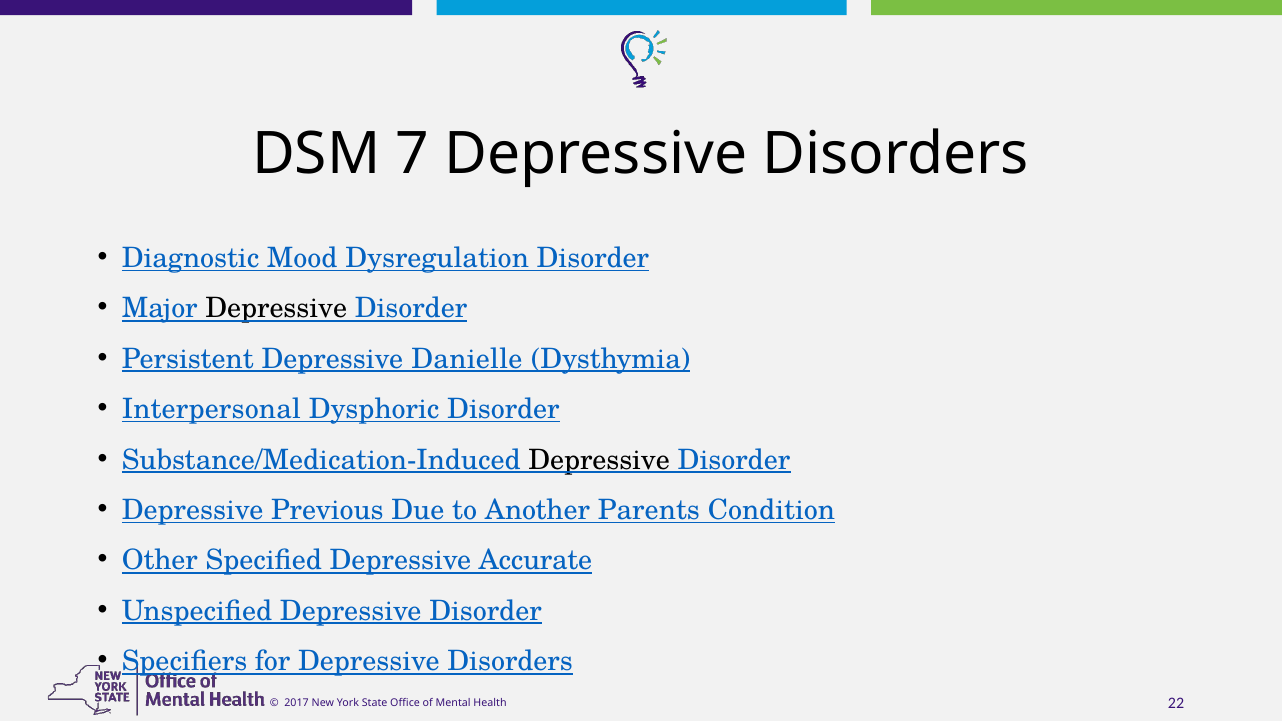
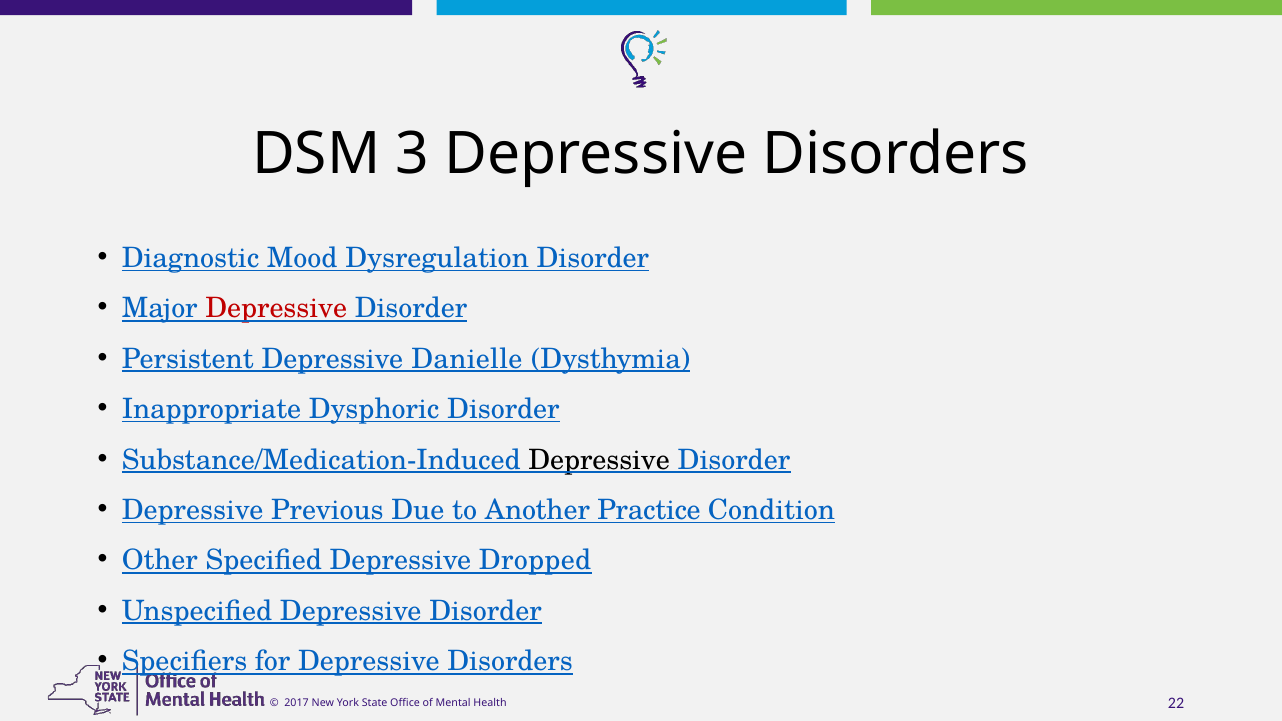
7: 7 -> 3 (412, 154)
Depressive colour: black -> red (276, 309)
Interpersonal: Interpersonal -> Inappropriate (211, 409)
Parents: Parents -> Practice (649, 510)
Accurate: Accurate -> Dropped (535, 561)
